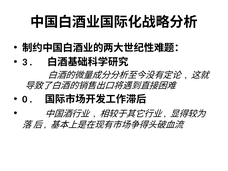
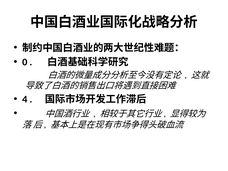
3: 3 -> 0 (25, 62)
0: 0 -> 4 (25, 99)
